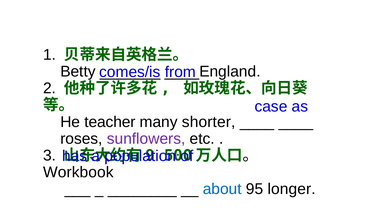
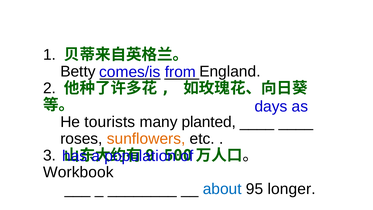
case: case -> days (271, 106)
teacher: teacher -> tourists (110, 122)
shorter: shorter -> planted (209, 122)
sunflowers colour: purple -> orange (146, 139)
